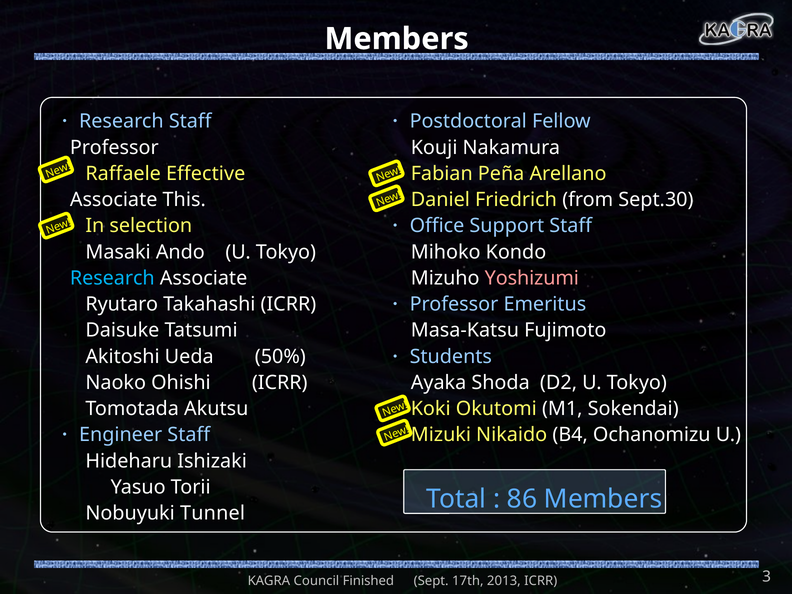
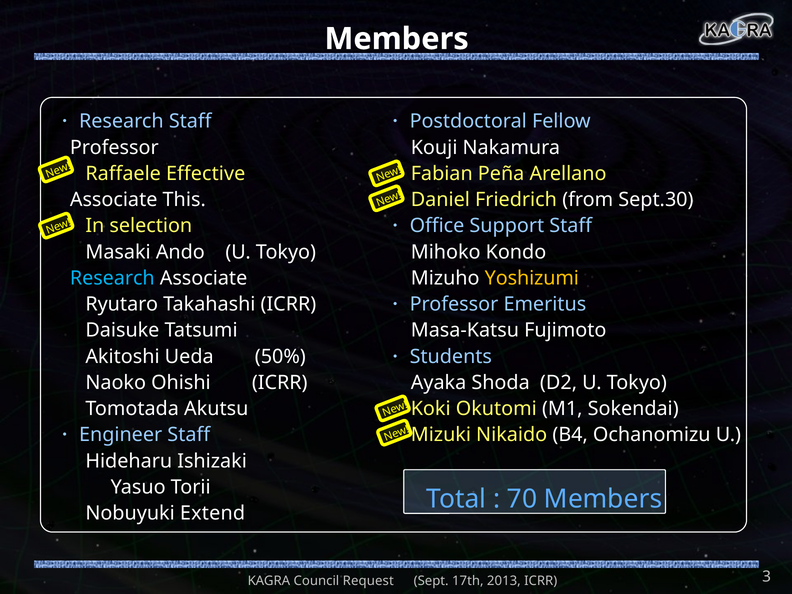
Yoshizumi colour: pink -> yellow (532, 278)
86: 86 -> 70 (522, 499)
Tunnel: Tunnel -> Extend (213, 513)
Finished: Finished -> Request (368, 581)
